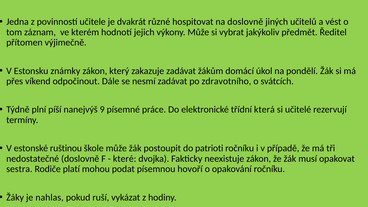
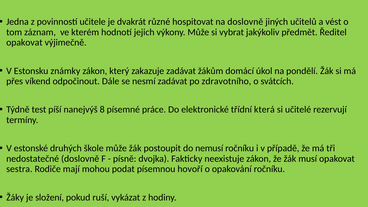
přítomen: přítomen -> opakovat (24, 43)
plní: plní -> test (39, 110)
9: 9 -> 8 (102, 110)
ruštinou: ruštinou -> druhých (66, 148)
patrioti: patrioti -> nemusí (209, 148)
které: které -> písně (125, 159)
platí: platí -> mají (71, 169)
nahlas: nahlas -> složení (50, 197)
